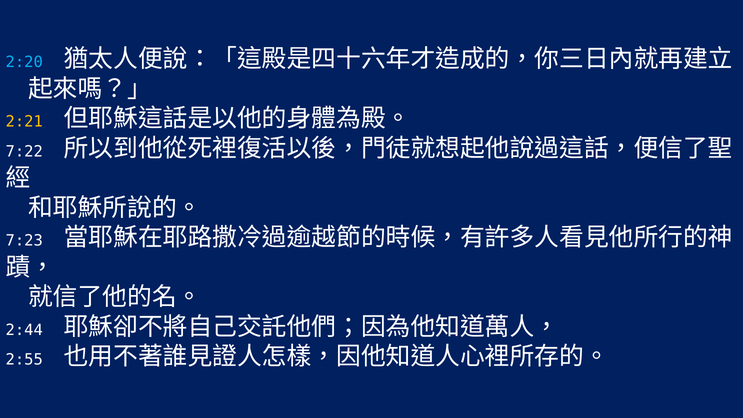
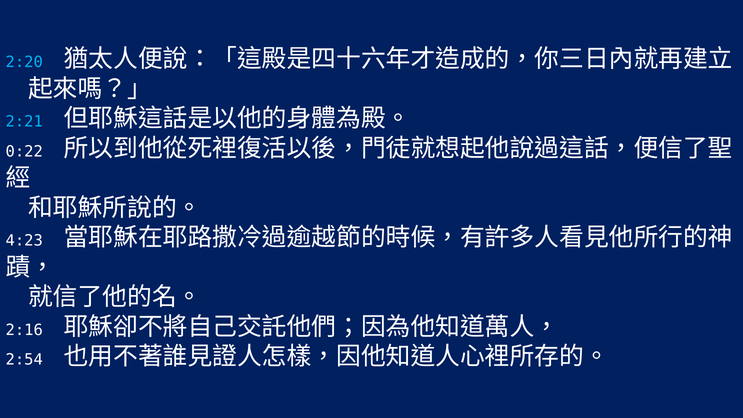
2:21 colour: yellow -> light blue (24, 122)
7:22: 7:22 -> 0:22 (24, 151)
7:23: 7:23 -> 4:23 (24, 241)
2:44: 2:44 -> 2:16 (24, 330)
2:55: 2:55 -> 2:54 (24, 360)
